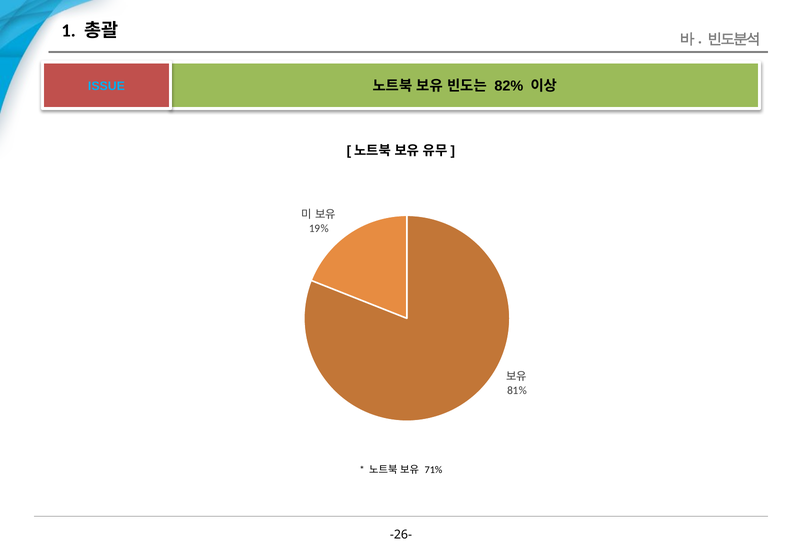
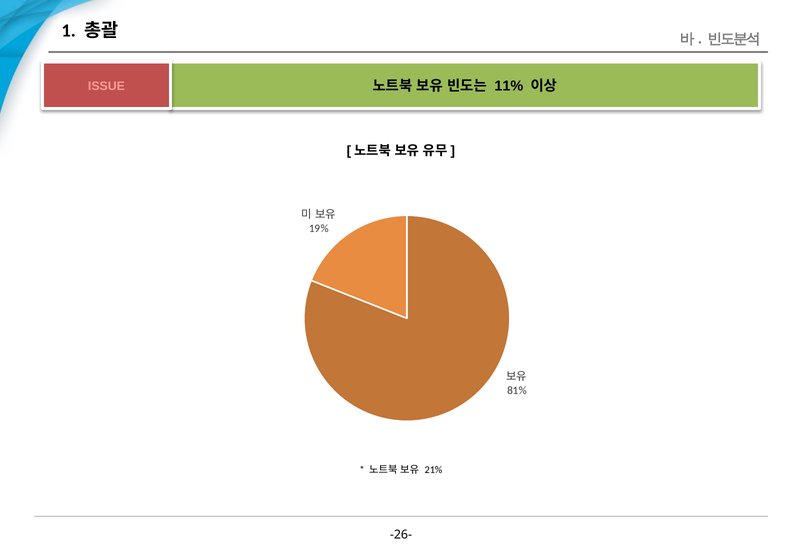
ISSUE colour: light blue -> pink (106, 86)
82%: 82% -> 11% (509, 86)
71%: 71% -> 21% (433, 470)
